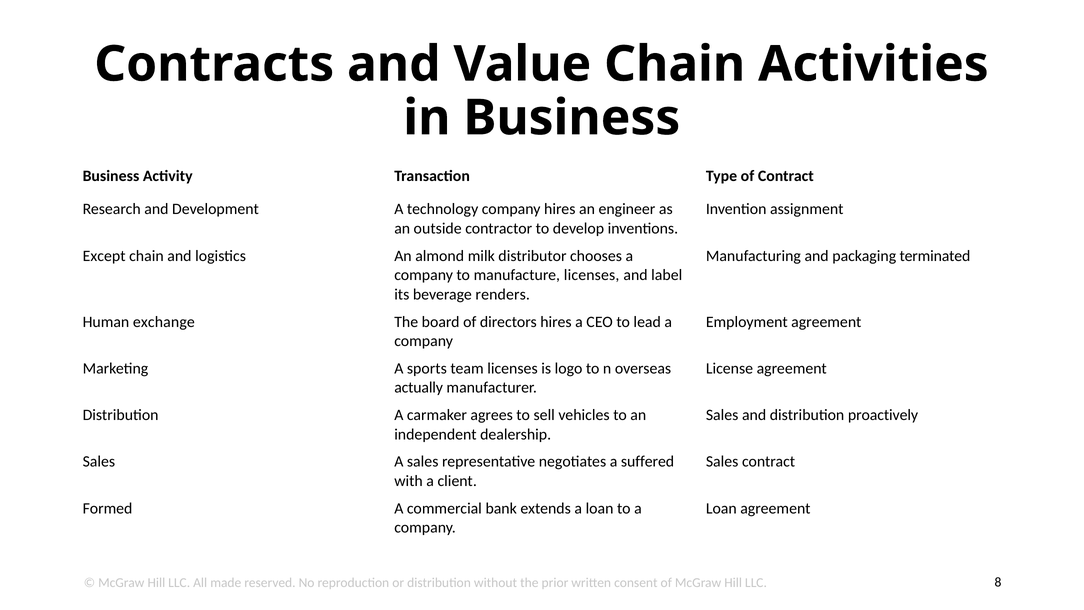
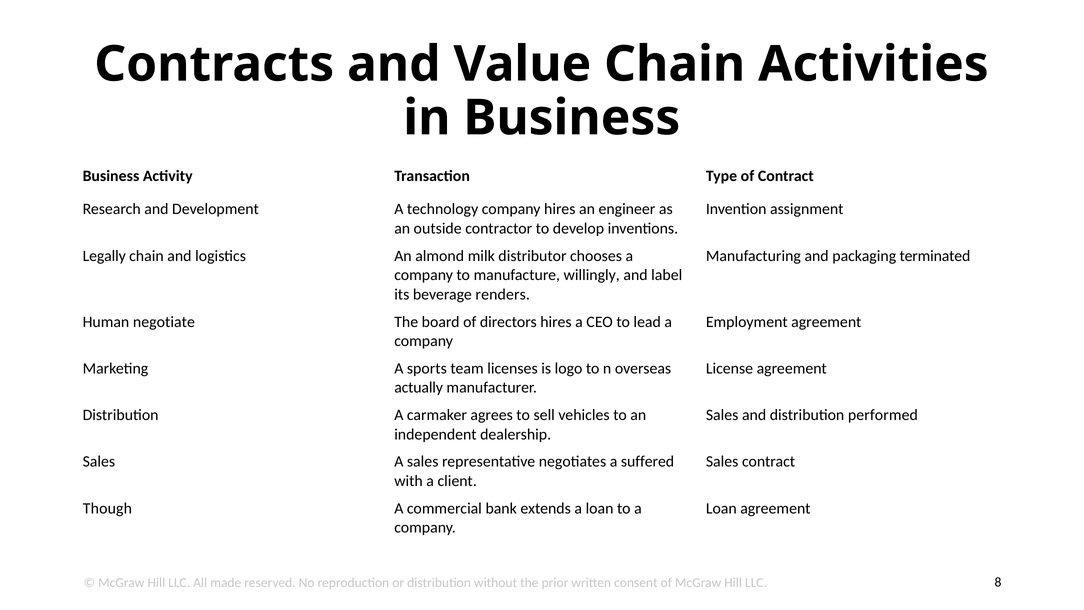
Except: Except -> Legally (104, 256)
manufacture licenses: licenses -> willingly (592, 275)
exchange: exchange -> negotiate (164, 322)
proactively: proactively -> performed (883, 415)
Formed: Formed -> Though (107, 508)
